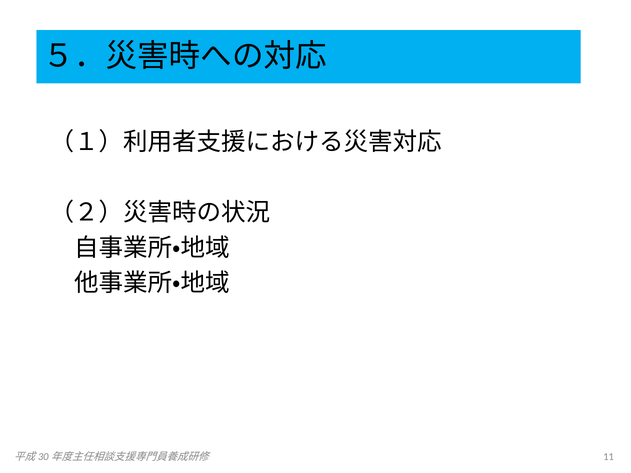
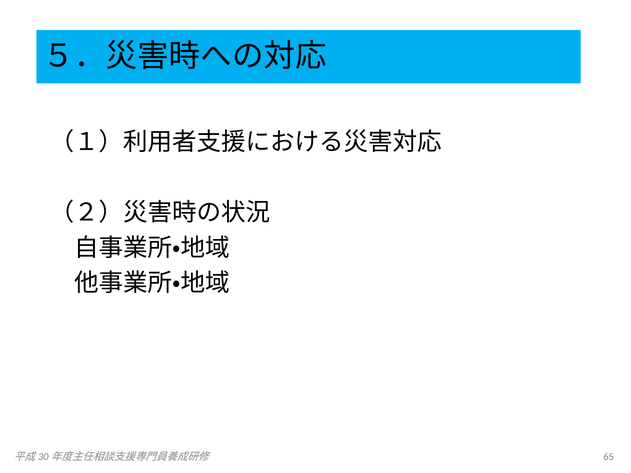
11: 11 -> 65 (609, 457)
